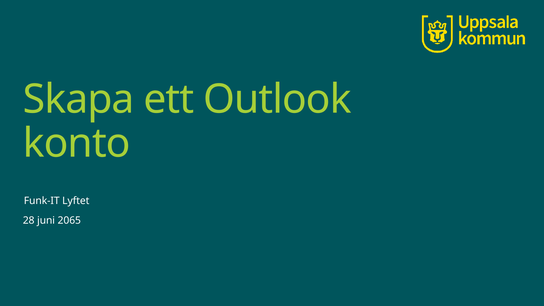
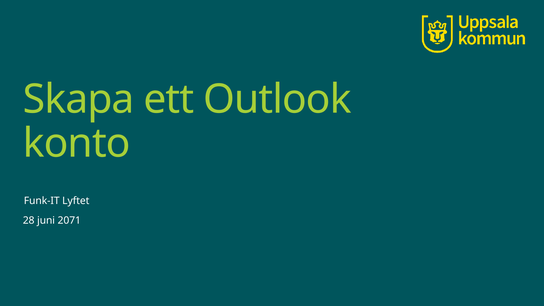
2065: 2065 -> 2071 (69, 221)
